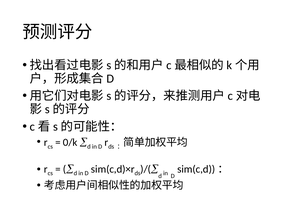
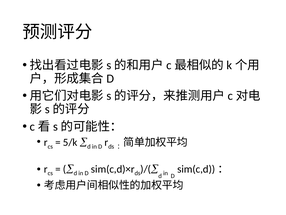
0/k: 0/k -> 5/k (70, 142)
